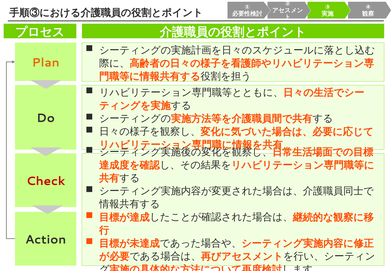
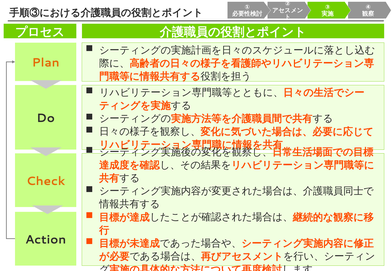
Check colour: red -> orange (46, 181)
